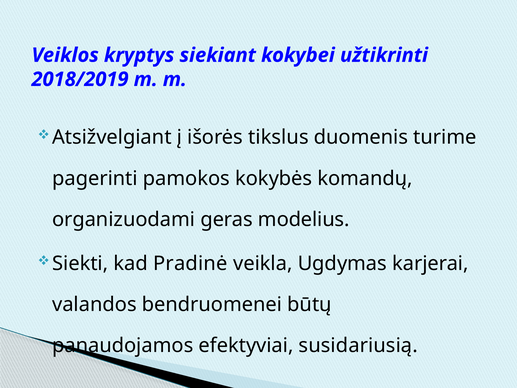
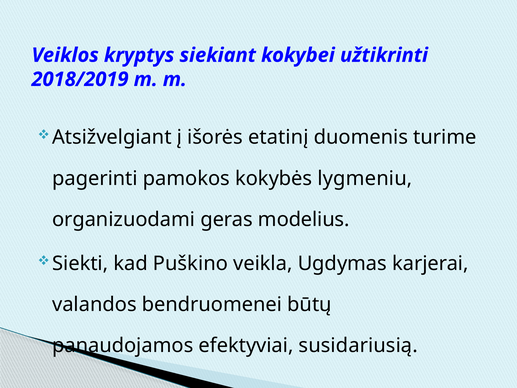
tikslus: tikslus -> etatinį (278, 137)
komandų: komandų -> lygmeniu (365, 178)
Pradinė: Pradinė -> Puškino (190, 263)
